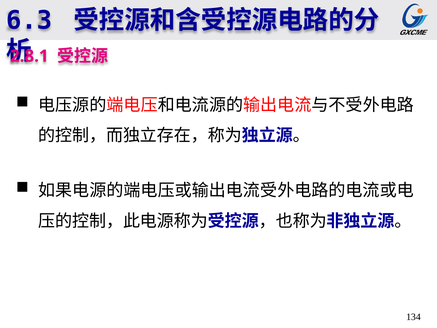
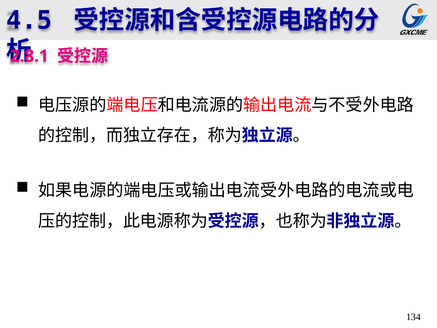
6.3: 6.3 -> 4.5 (29, 20)
